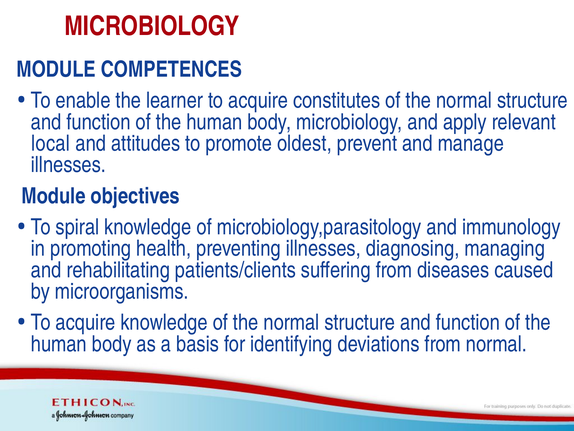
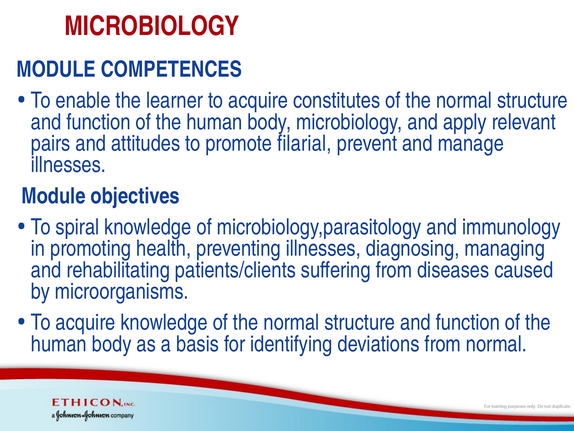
local: local -> pairs (51, 143)
oldest: oldest -> filarial (304, 143)
